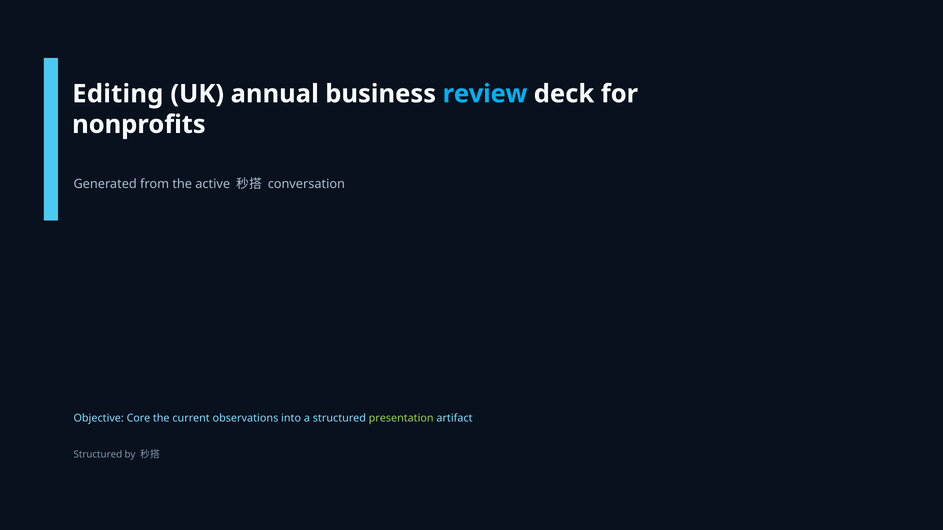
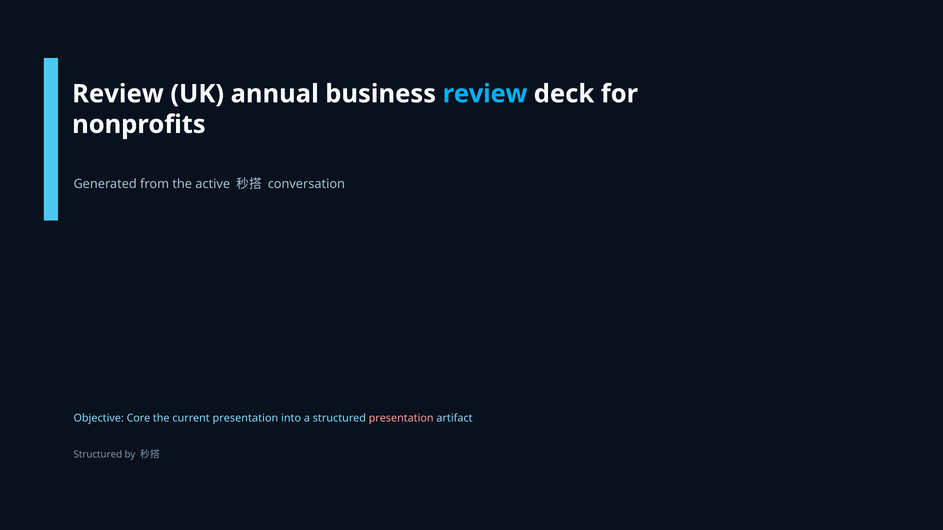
Editing: Editing -> Review (118, 94)
current observations: observations -> presentation (245, 419)
presentation colour: light green -> pink (401, 419)
